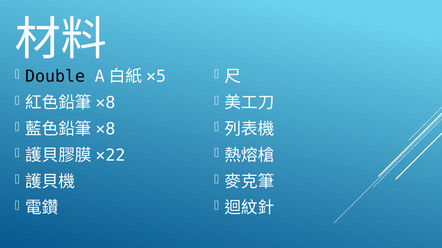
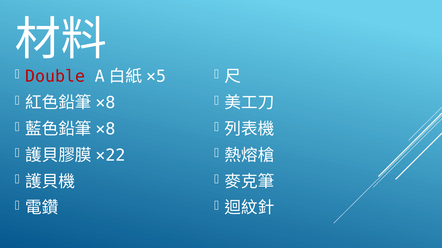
Double colour: black -> red (55, 77)
